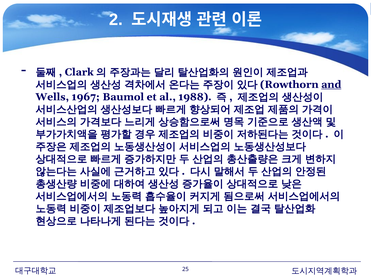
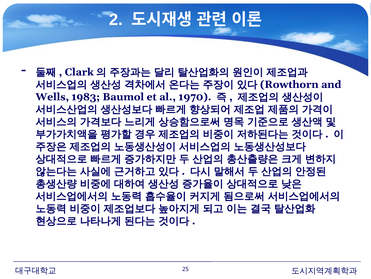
and underline: present -> none (331, 84)
1967: 1967 -> 1983 (86, 97)
1988: 1988 -> 1970 (195, 97)
